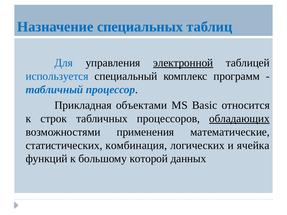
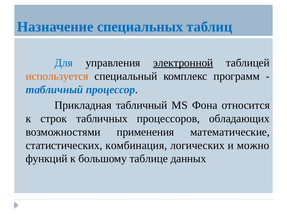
используется colour: blue -> orange (57, 76)
Прикладная объектами: объектами -> табличный (142, 105)
Basic: Basic -> Фона (205, 105)
обладающих underline: present -> none (239, 119)
ячейка: ячейка -> можно (253, 145)
которой: которой -> таблице (149, 159)
